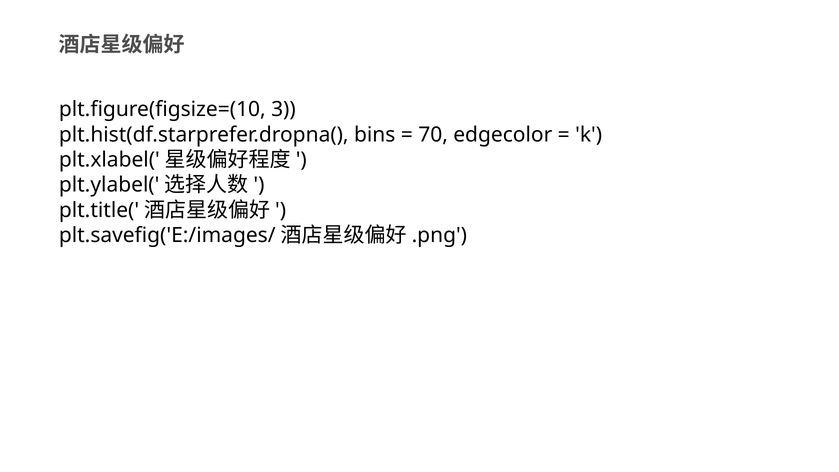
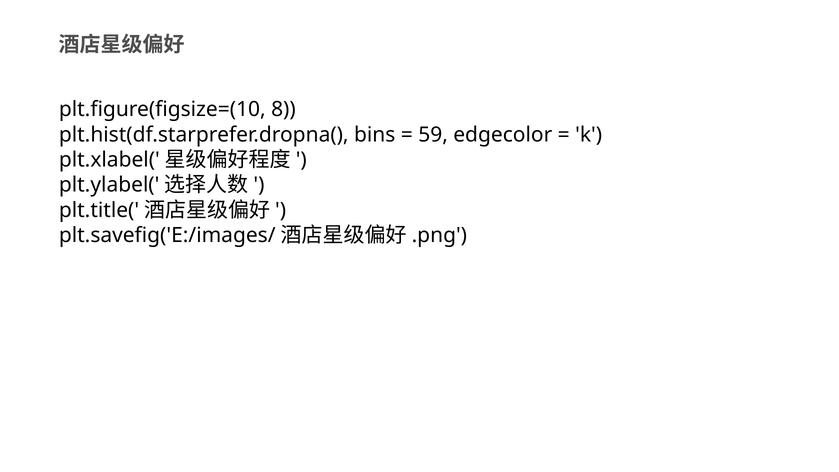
3: 3 -> 8 (283, 109)
70: 70 -> 59 (433, 135)
